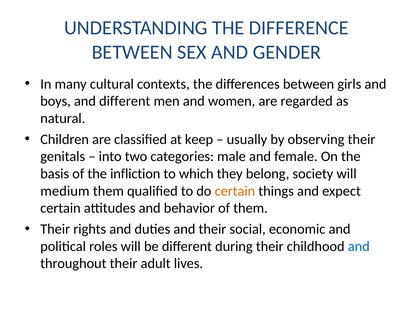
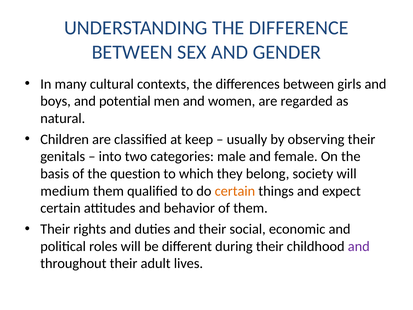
and different: different -> potential (125, 101)
infliction: infliction -> question (135, 174)
and colour: blue -> purple (359, 246)
